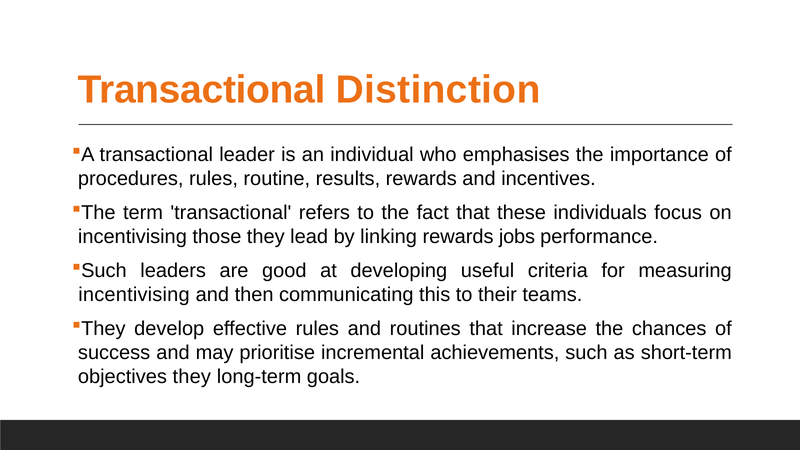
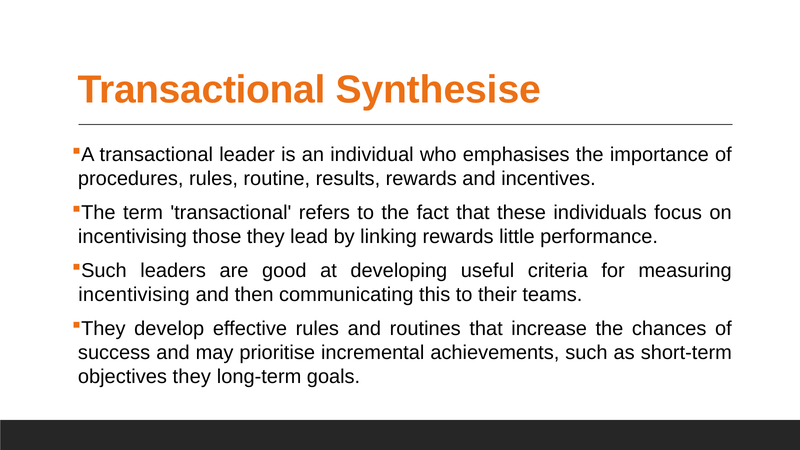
Distinction: Distinction -> Synthesise (438, 90)
jobs: jobs -> little (517, 237)
